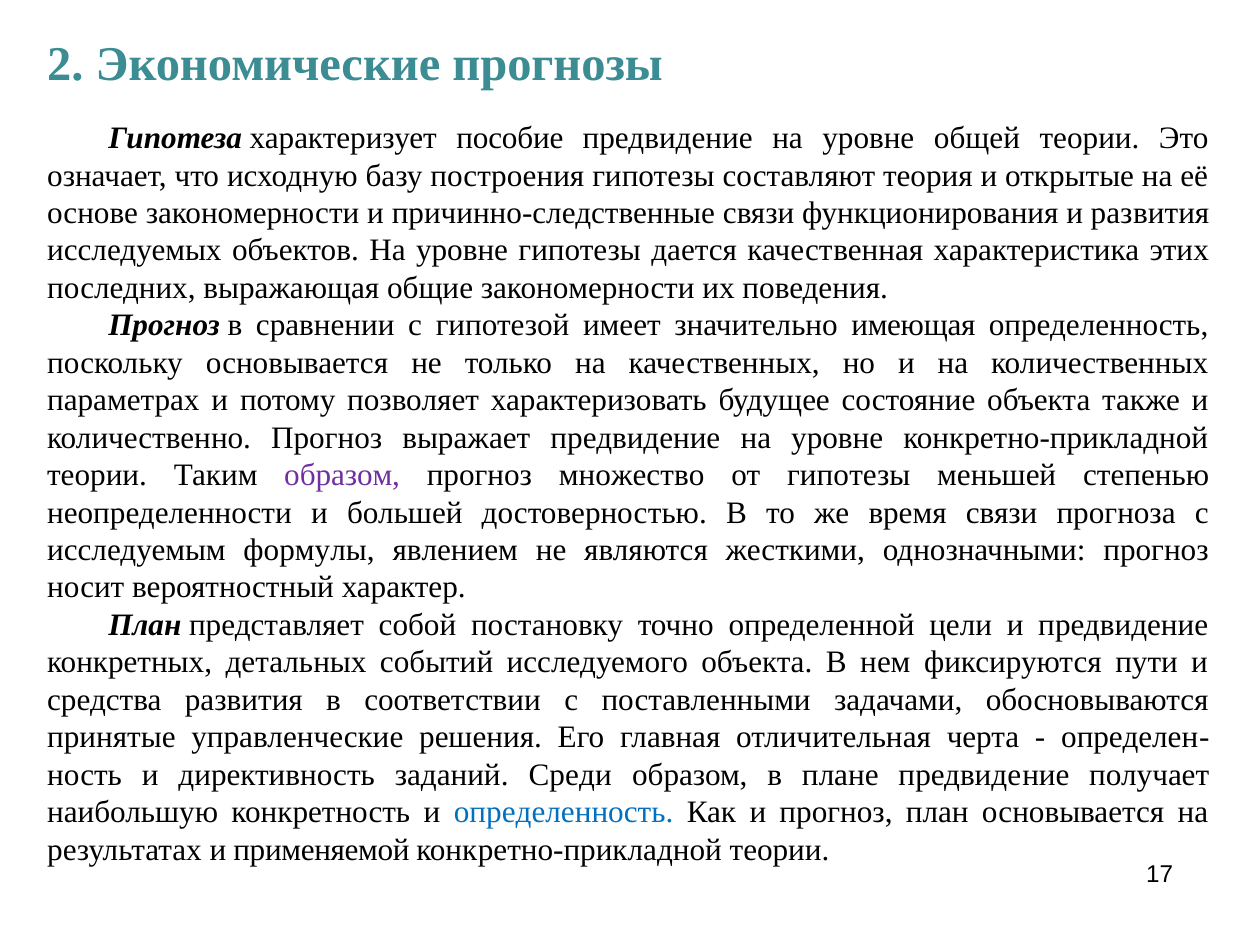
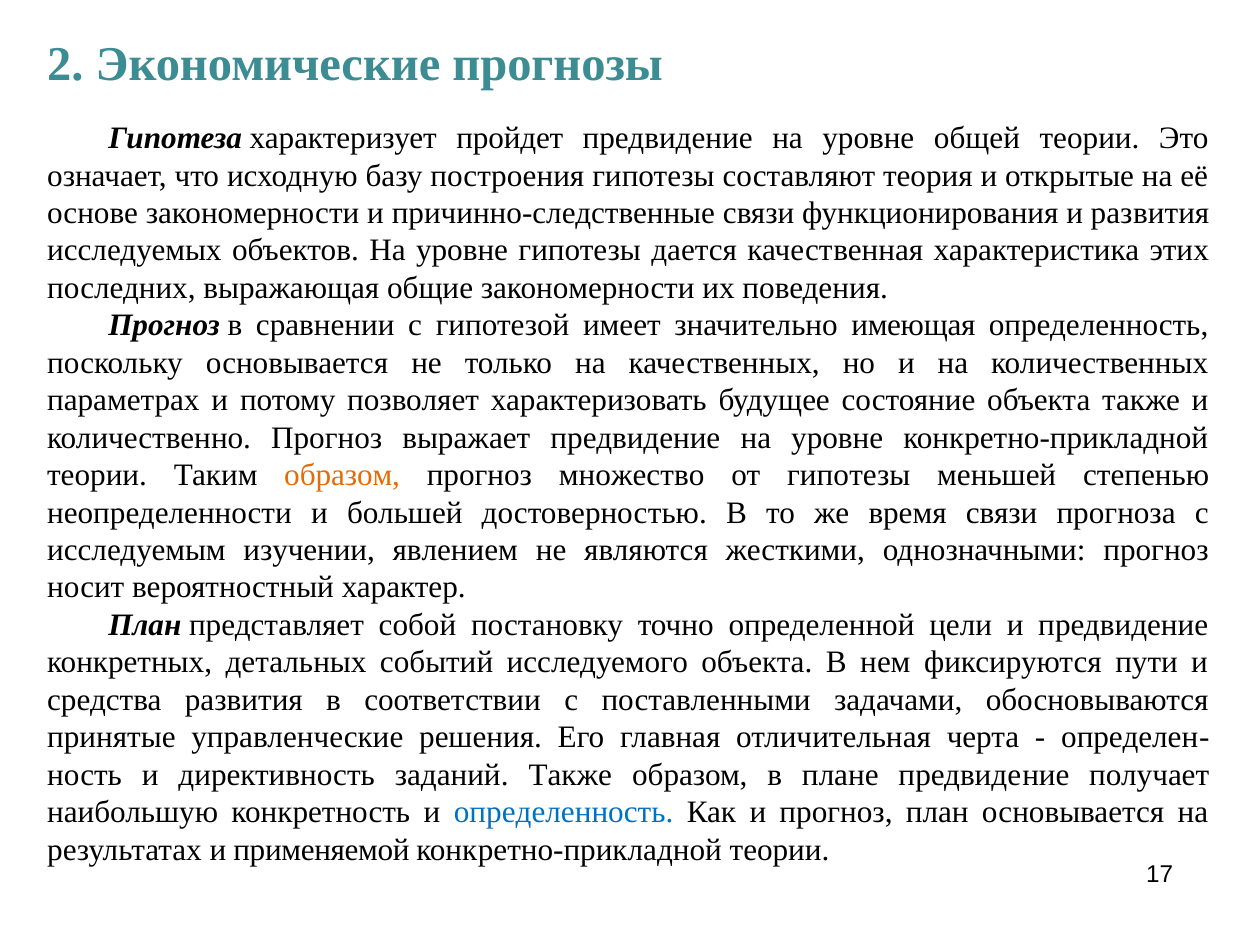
пособие: пособие -> пройдет (510, 138)
образом colour: purple -> orange (342, 475)
формулы: формулы -> изучении (309, 550)
заданий Среди: Среди -> Также (570, 775)
